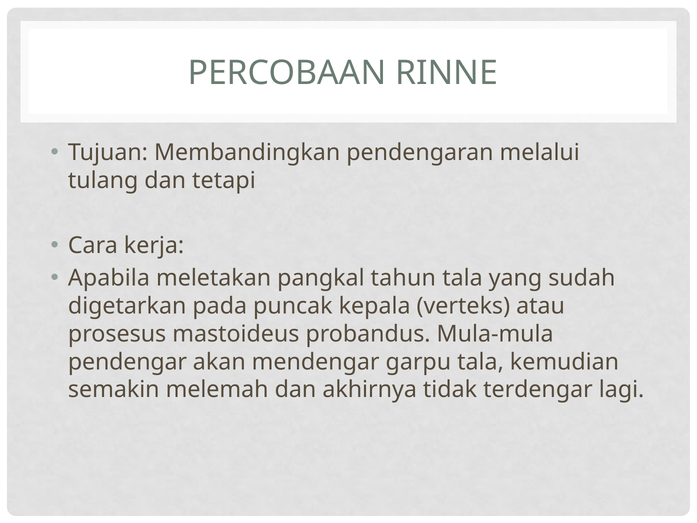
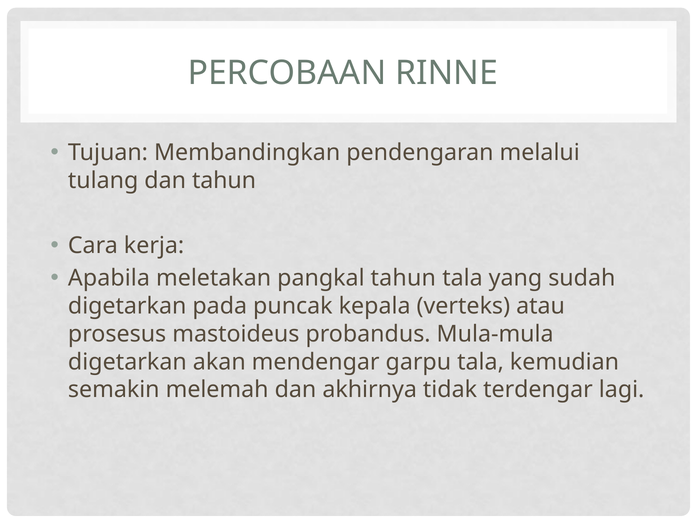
dan tetapi: tetapi -> tahun (224, 181)
pendengar: pendengar -> digetarkan (127, 362)
